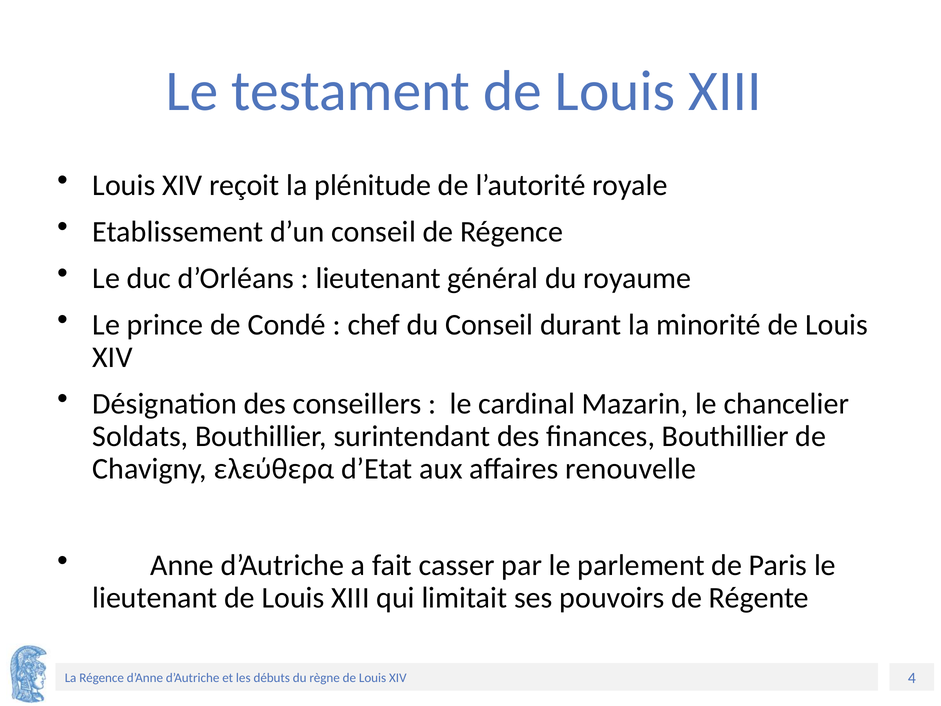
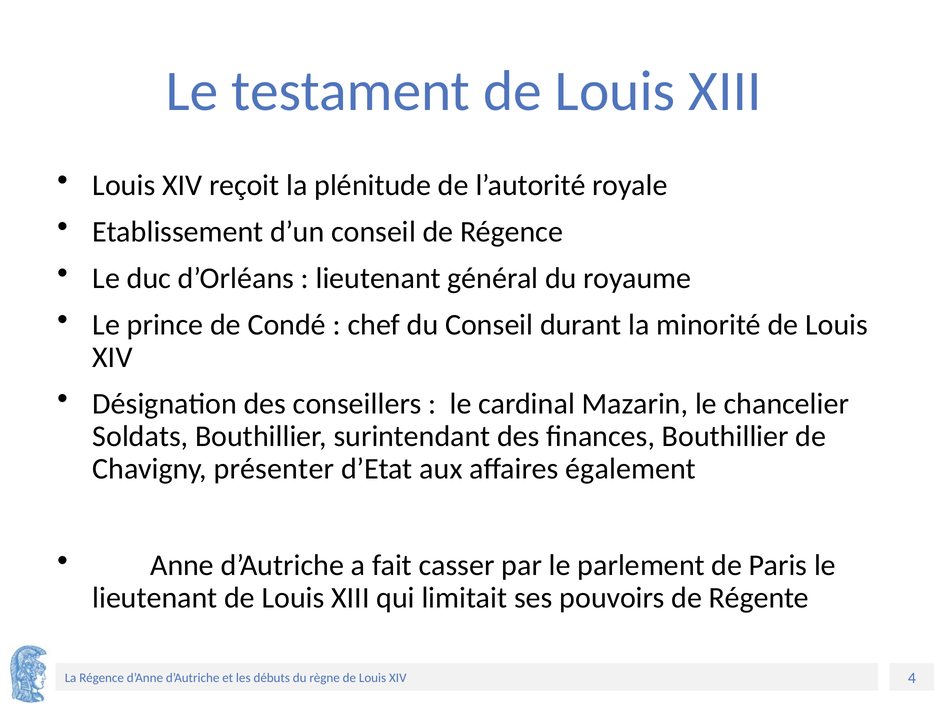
ελεύθερα: ελεύθερα -> présenter (274, 469)
renouvelle: renouvelle -> également (631, 469)
